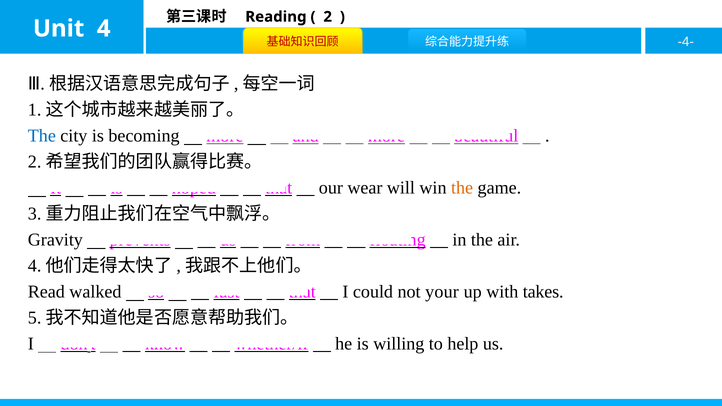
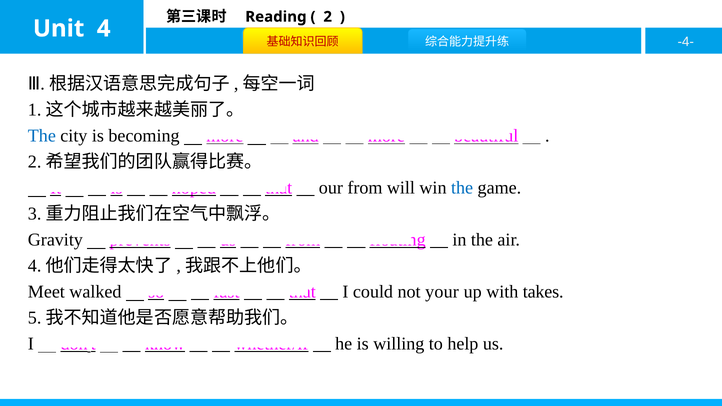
our wear: wear -> from (365, 188)
the colour: orange -> blue (462, 188)
Read: Read -> Meet (46, 292)
